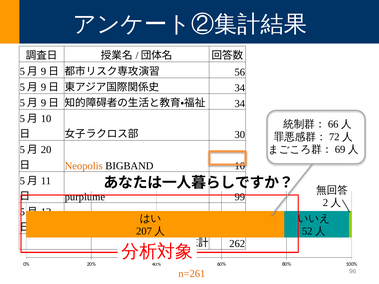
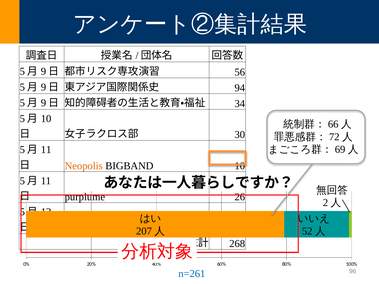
34: 34 -> 94 (240, 88)
20: 20 -> 11 (46, 150)
99: 99 -> 26 (240, 197)
262: 262 -> 268 (237, 244)
n=261 colour: orange -> blue (192, 274)
